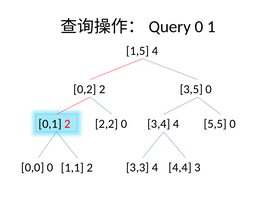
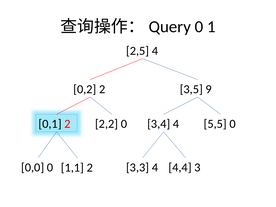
1,5: 1,5 -> 2,5 (138, 51)
3,5 0: 0 -> 9 (209, 89)
